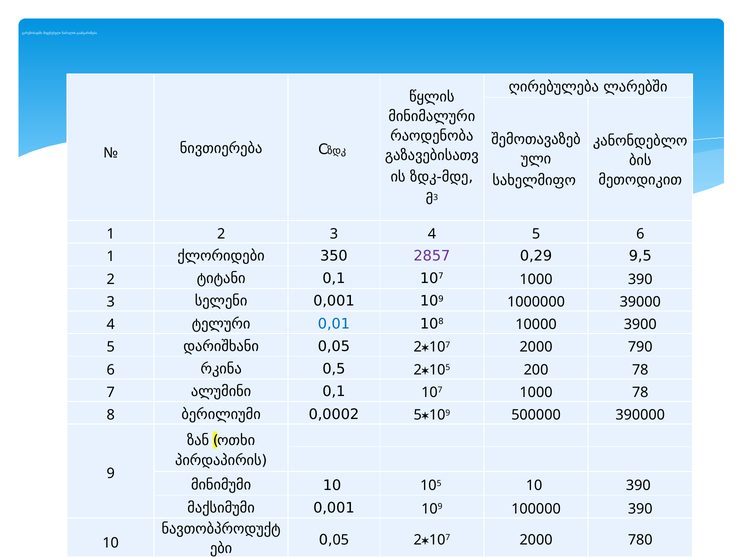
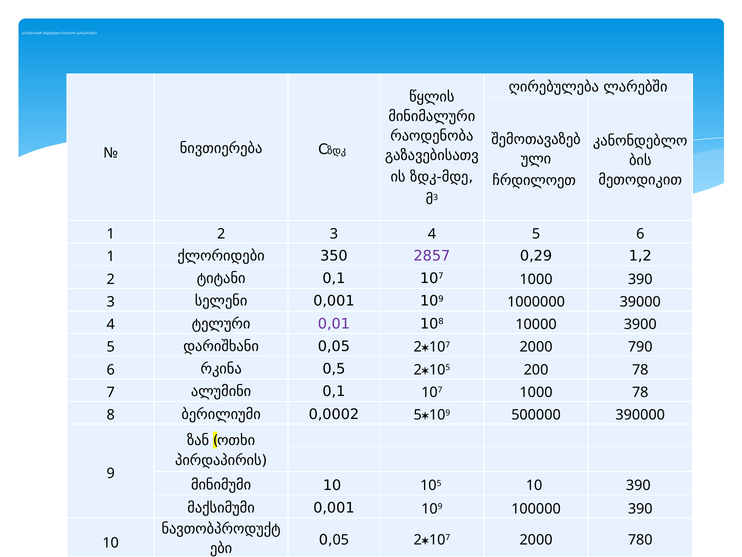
სახელმიფო: სახელმიფო -> ჩრდილოეთ (534, 180)
9,5: 9,5 -> 1,2 (640, 256)
0,01 colour: blue -> purple (334, 323)
